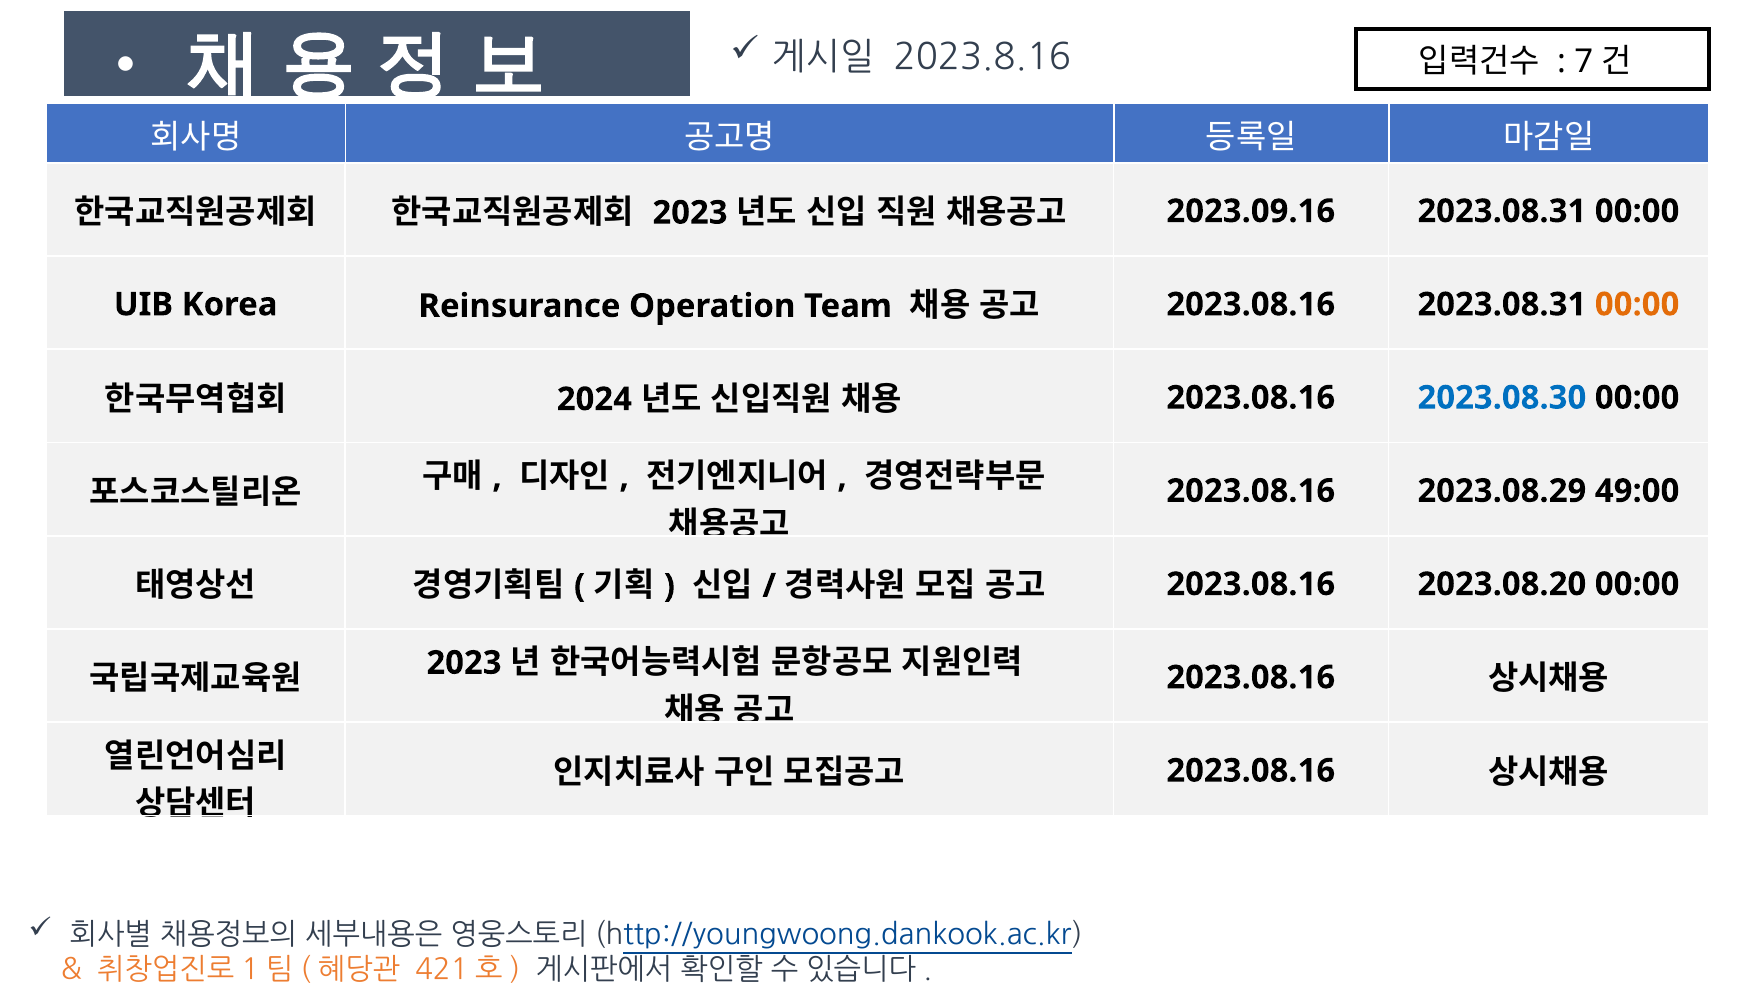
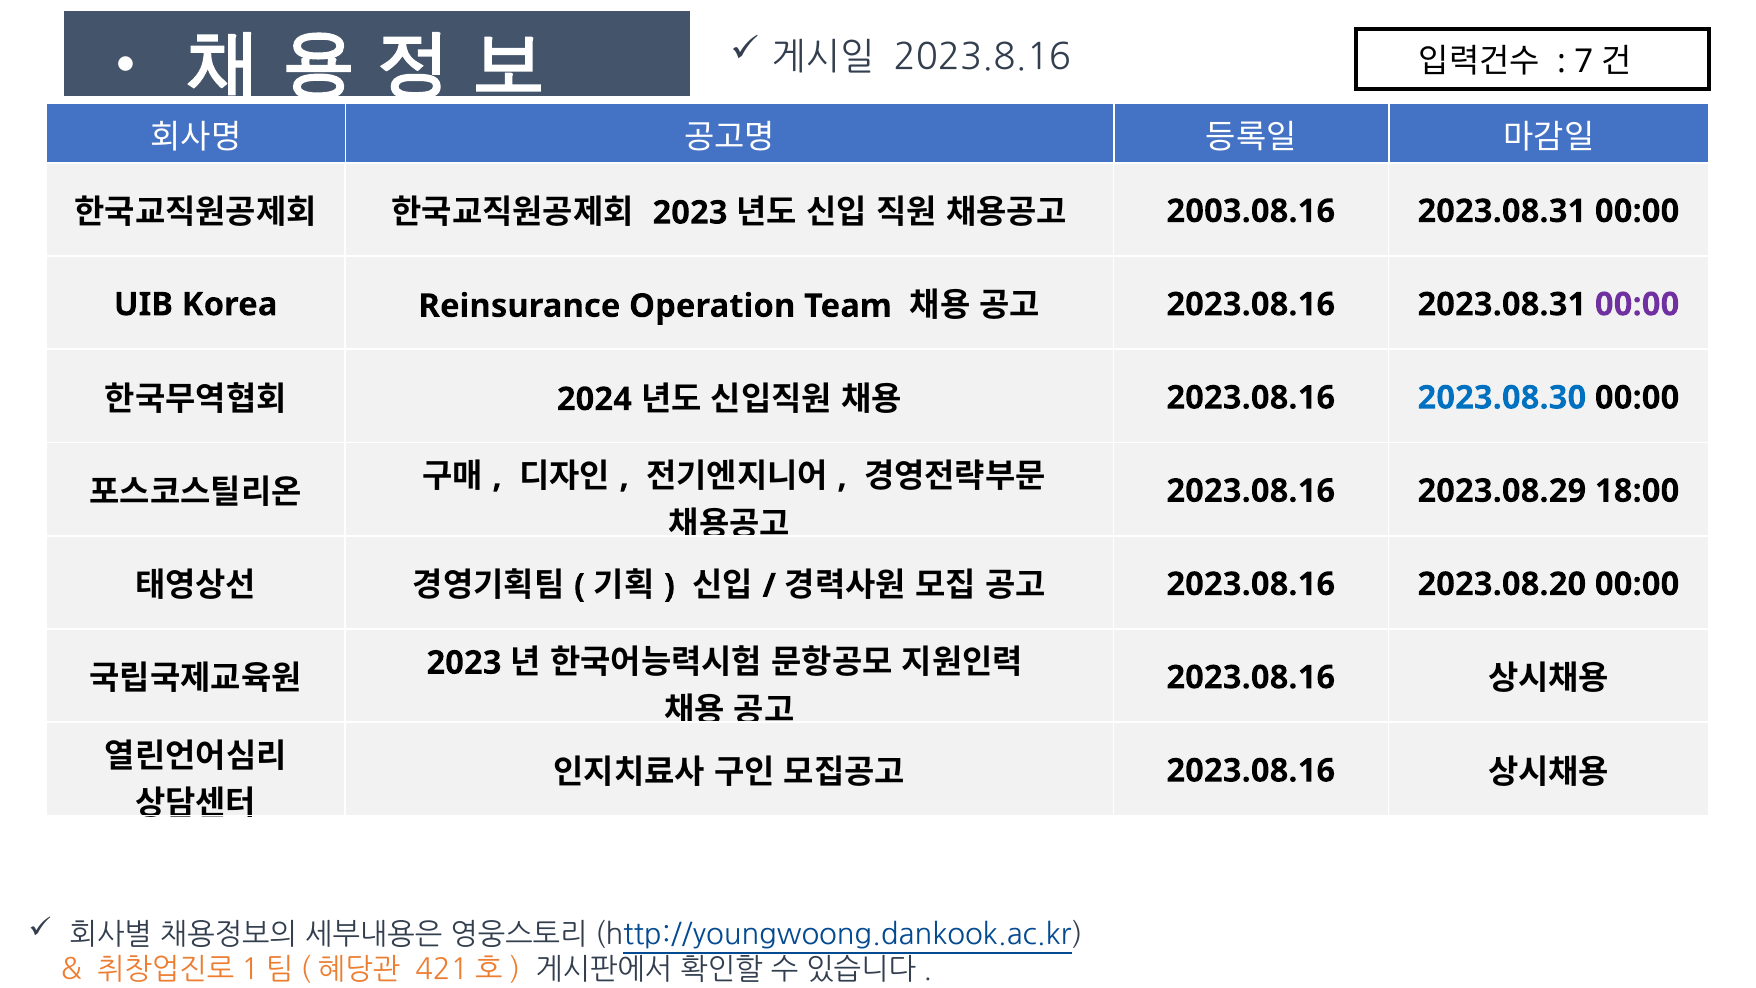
2023.09.16: 2023.09.16 -> 2003.08.16 (1251, 211)
00:00 colour: orange -> purple (1637, 304)
49:00: 49:00 -> 18:00 (1637, 491)
